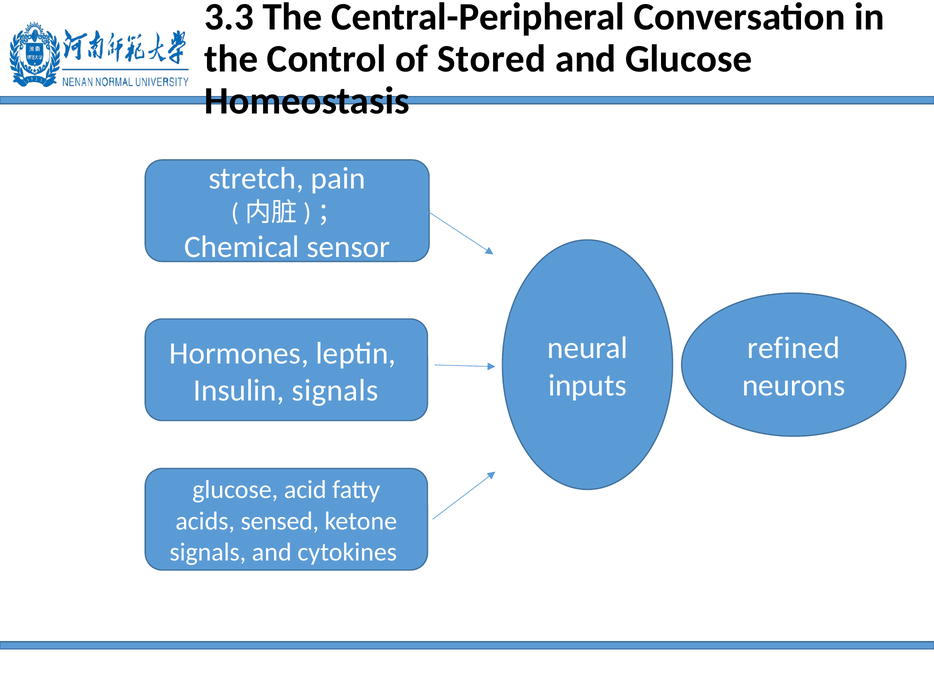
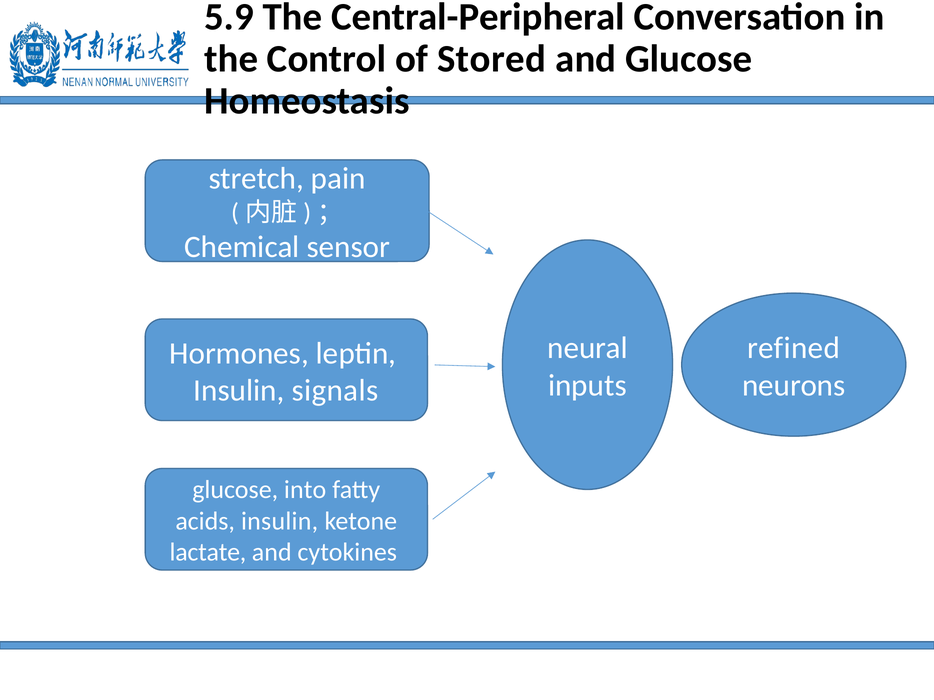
3.3: 3.3 -> 5.9 (229, 17)
acid: acid -> into (305, 490)
acids sensed: sensed -> insulin (280, 521)
signals: signals -> lactate (208, 553)
